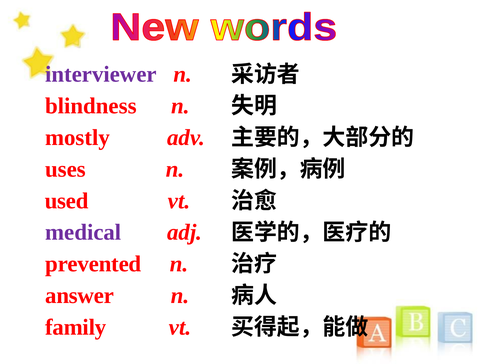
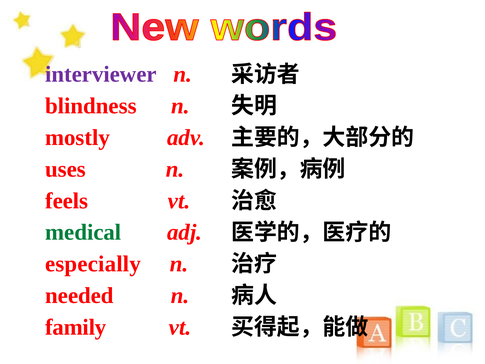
used: used -> feels (67, 201)
medical colour: purple -> green (83, 232)
prevented: prevented -> especially (93, 264)
answer: answer -> needed (79, 295)
